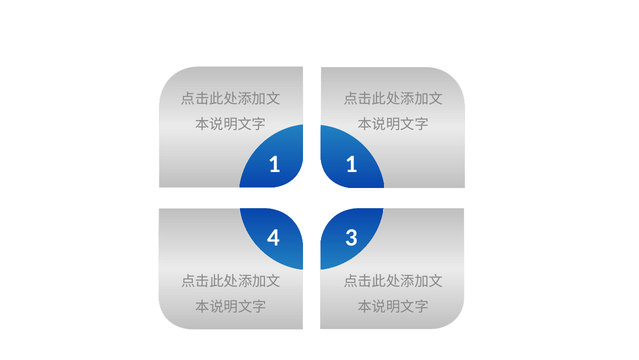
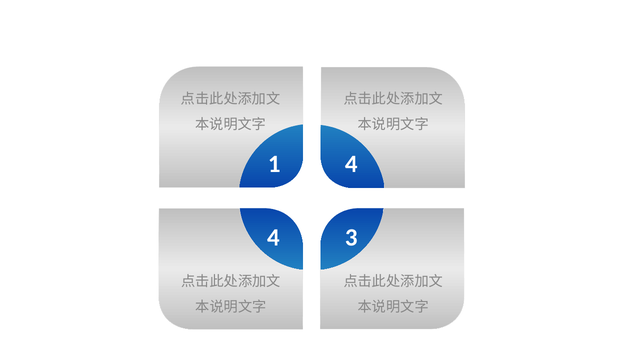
1 1: 1 -> 4 (351, 164)
